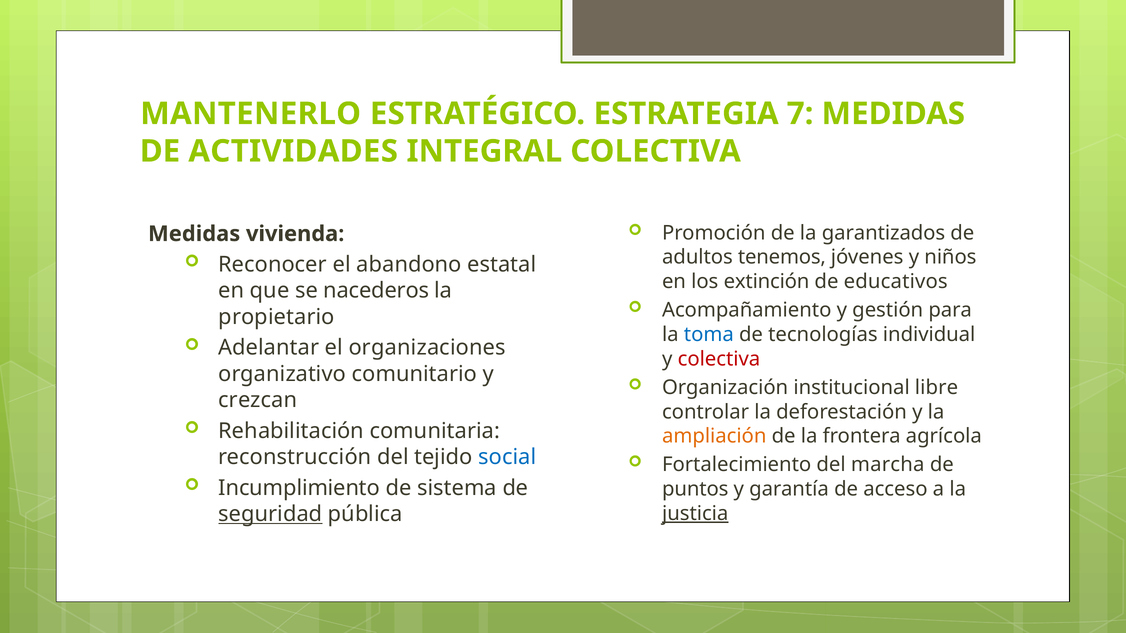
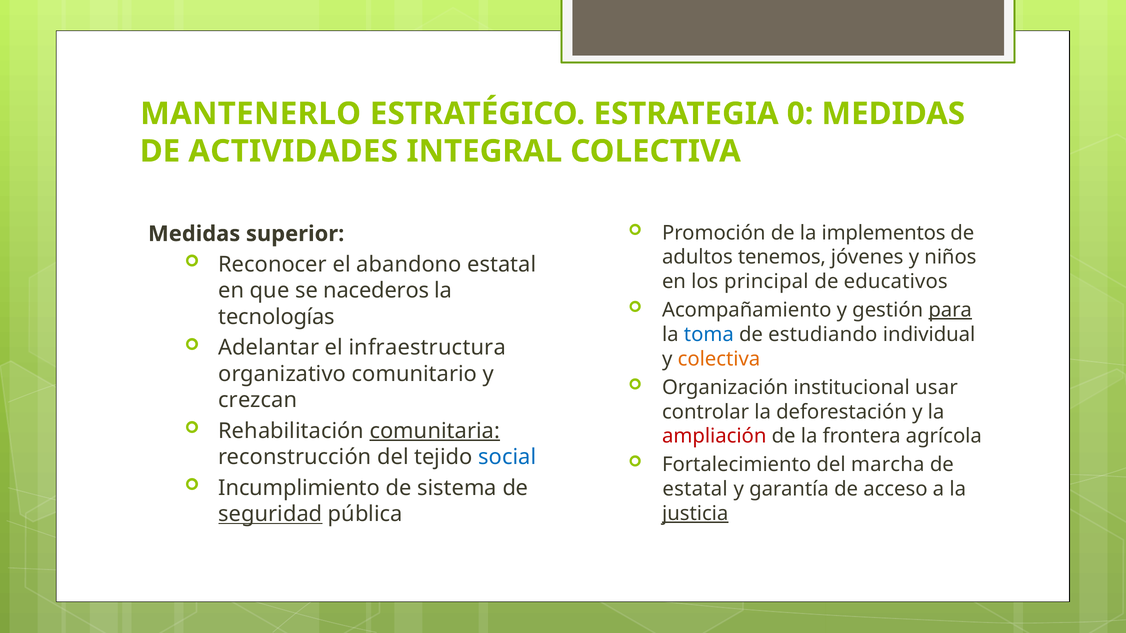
7: 7 -> 0 (800, 114)
garantizados: garantizados -> implementos (884, 233)
vivienda: vivienda -> superior (295, 234)
extinción: extinción -> principal (766, 282)
para underline: none -> present (950, 310)
propietario: propietario -> tecnologías (277, 317)
tecnologías: tecnologías -> estudiando (823, 335)
organizaciones: organizaciones -> infraestructura (427, 348)
colectiva colour: red -> orange (719, 359)
libre: libre -> usar (936, 388)
comunitaria underline: none -> present (435, 431)
ampliación colour: orange -> red (714, 437)
puntos: puntos -> estatal (695, 489)
